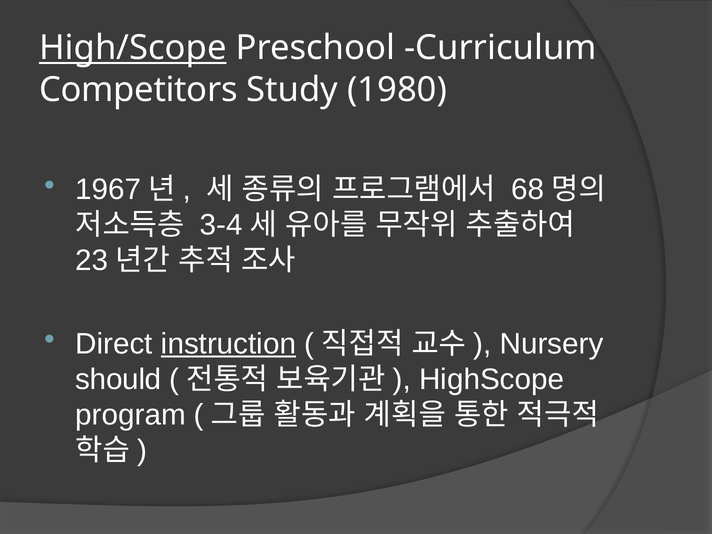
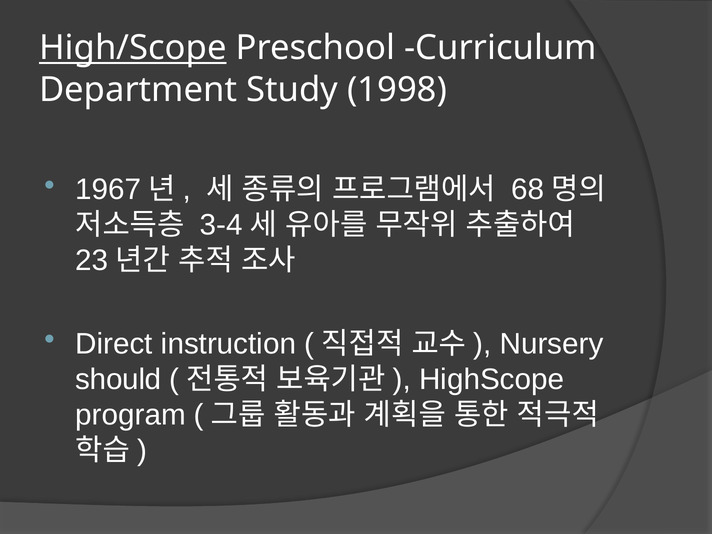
Competitors: Competitors -> Department (138, 90)
1980: 1980 -> 1998 (397, 90)
instruction underline: present -> none (228, 344)
